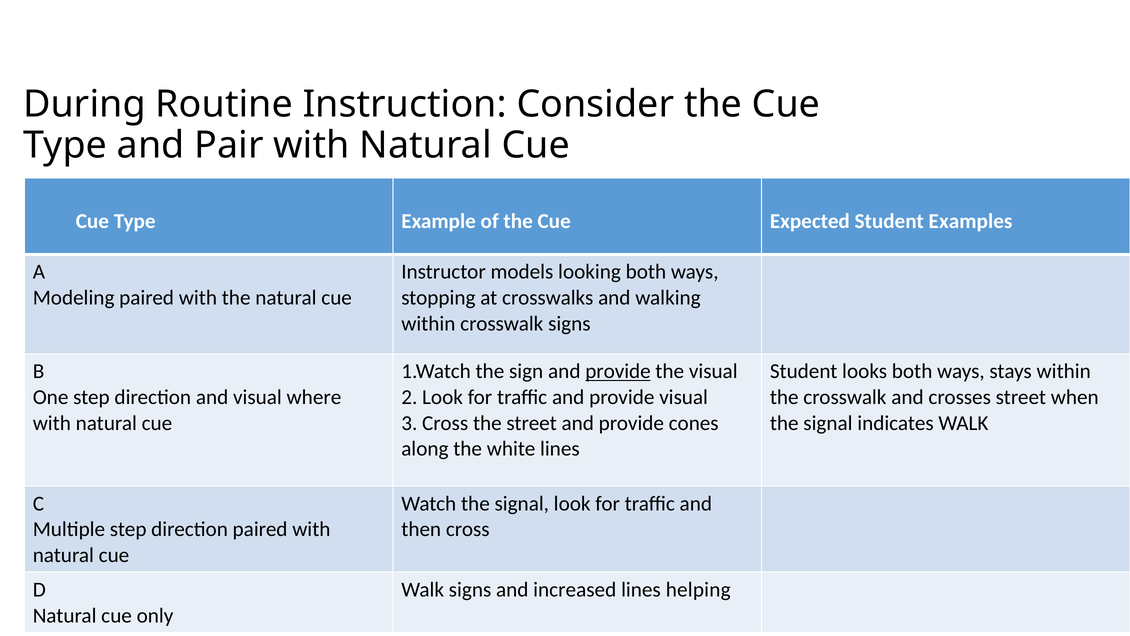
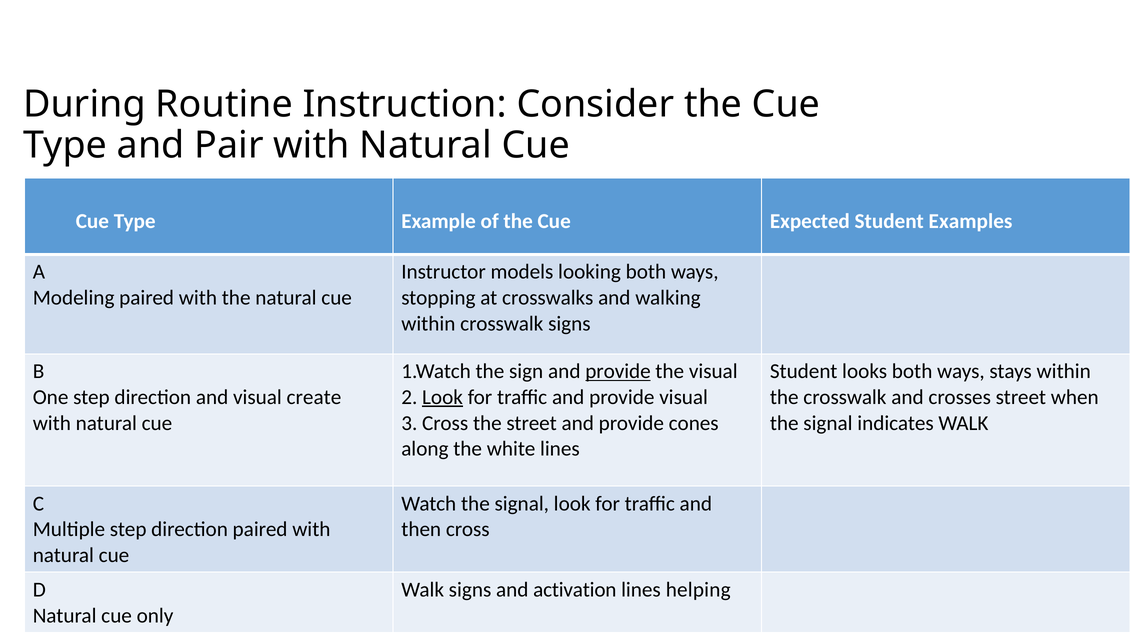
where: where -> create (314, 397)
Look underline: none -> present (443, 397)
increased: increased -> activation (575, 589)
